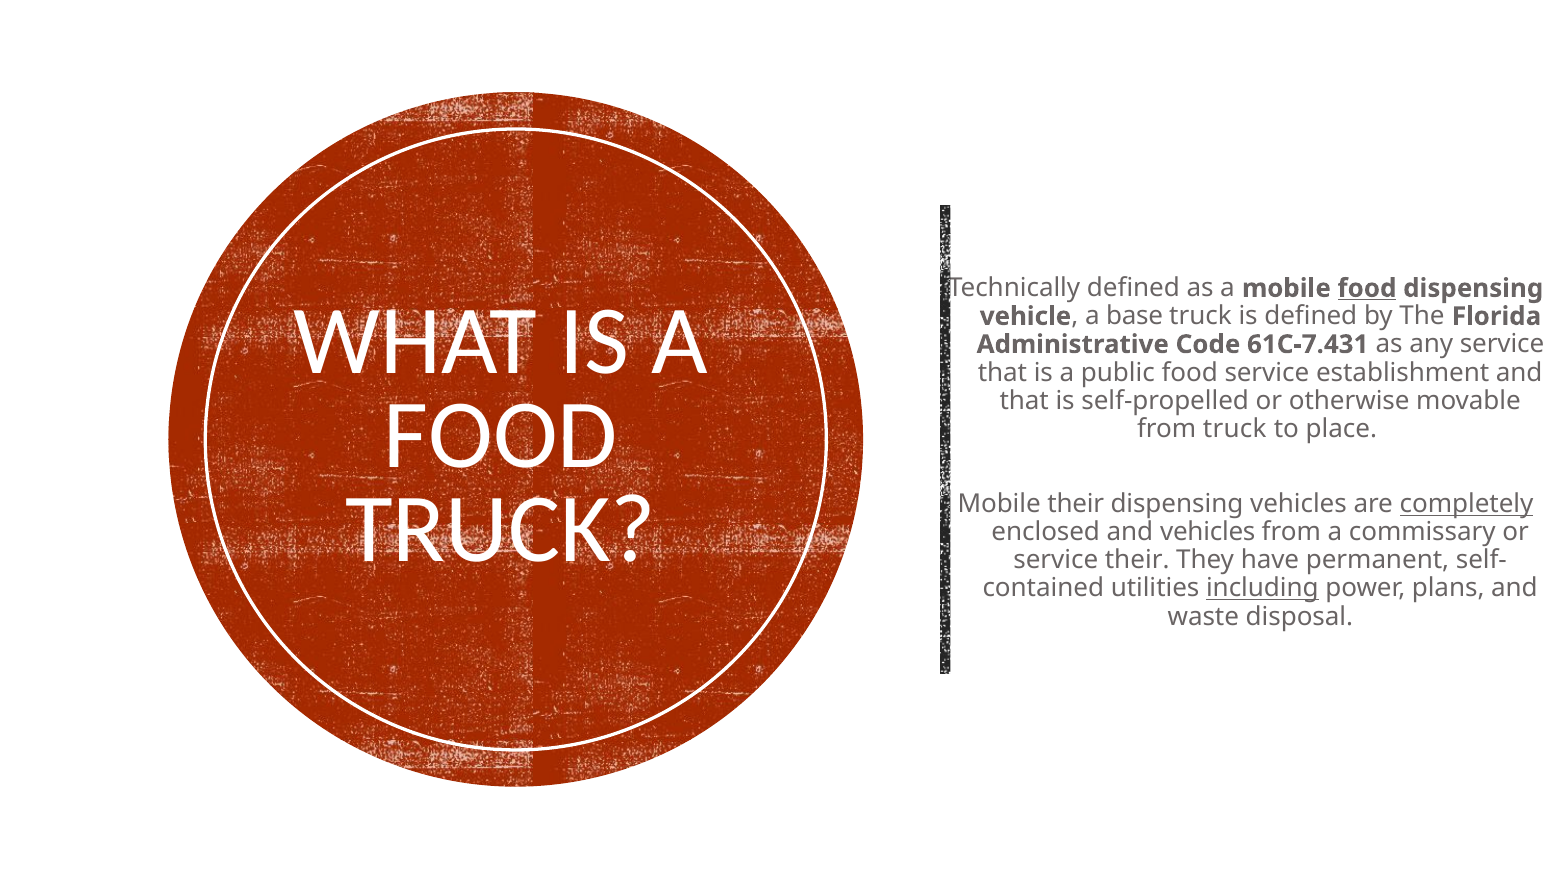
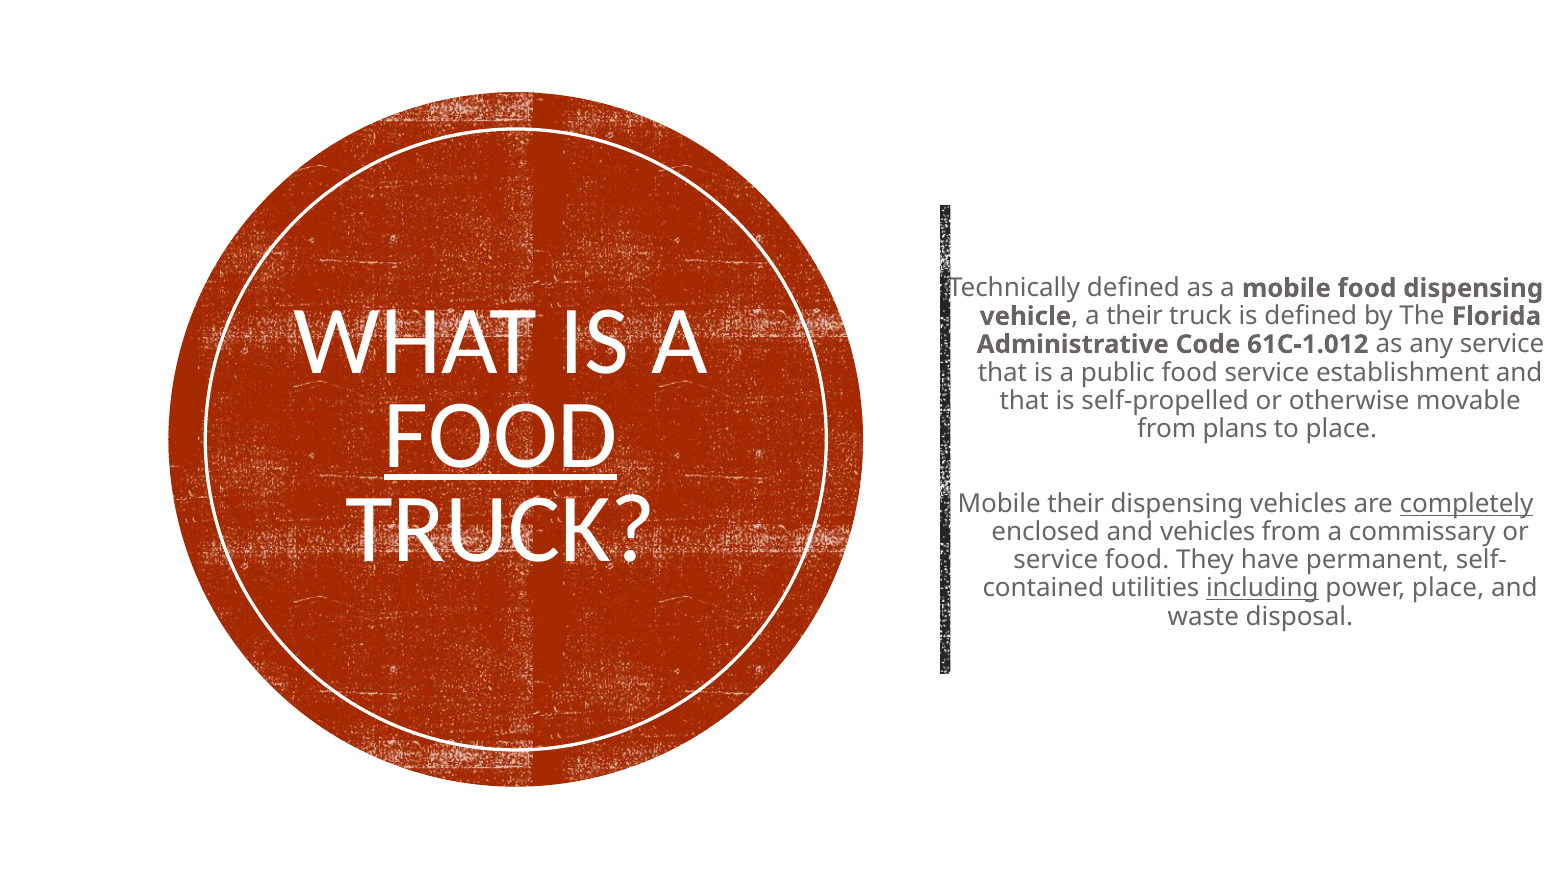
food underline: present -> none (1367, 288)
a base: base -> their (1135, 316)
61C-7.431: 61C-7.431 -> 61C-1.012 (1308, 344)
FOOD underline: none -> present (501, 435)
from truck: truck -> plans (1235, 429)
service their: their -> food (1137, 560)
power plans: plans -> place (1448, 589)
